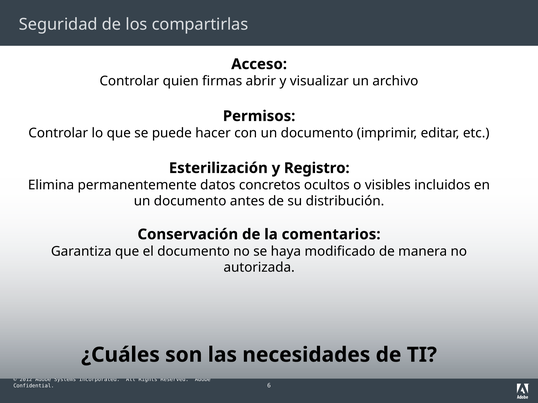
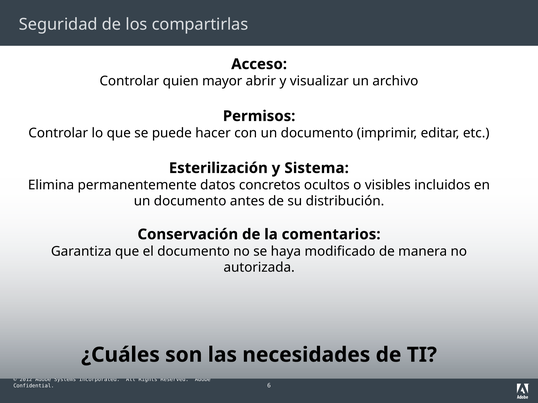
firmas: firmas -> mayor (222, 81)
Registro: Registro -> Sistema (317, 168)
